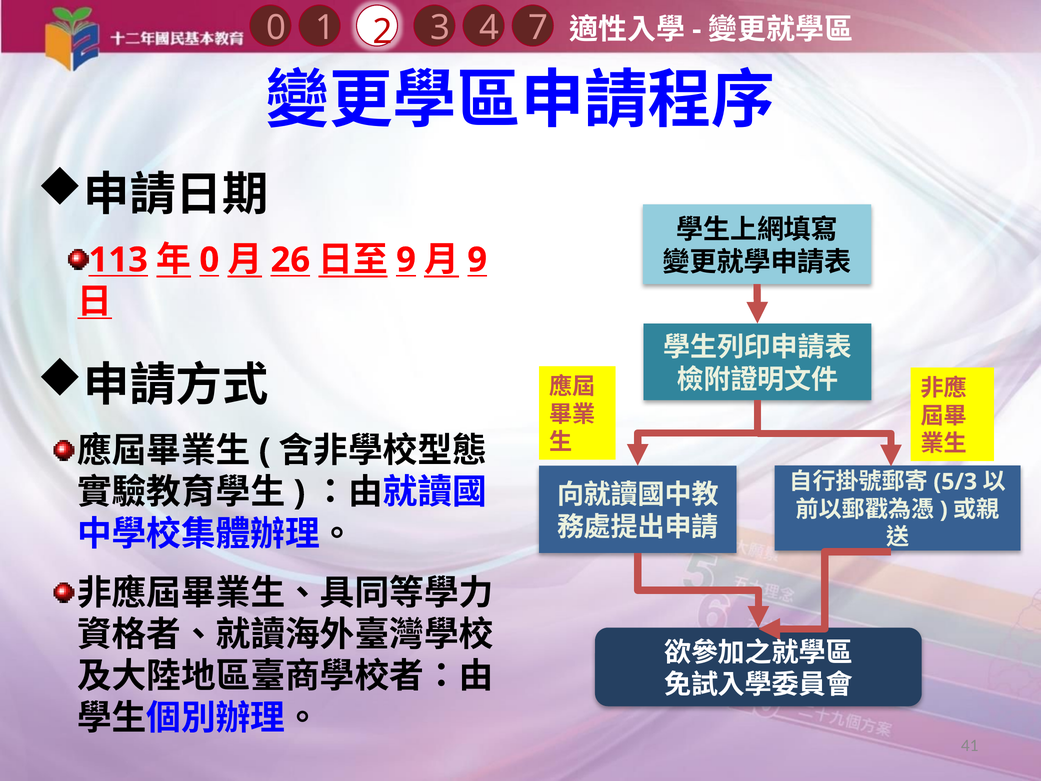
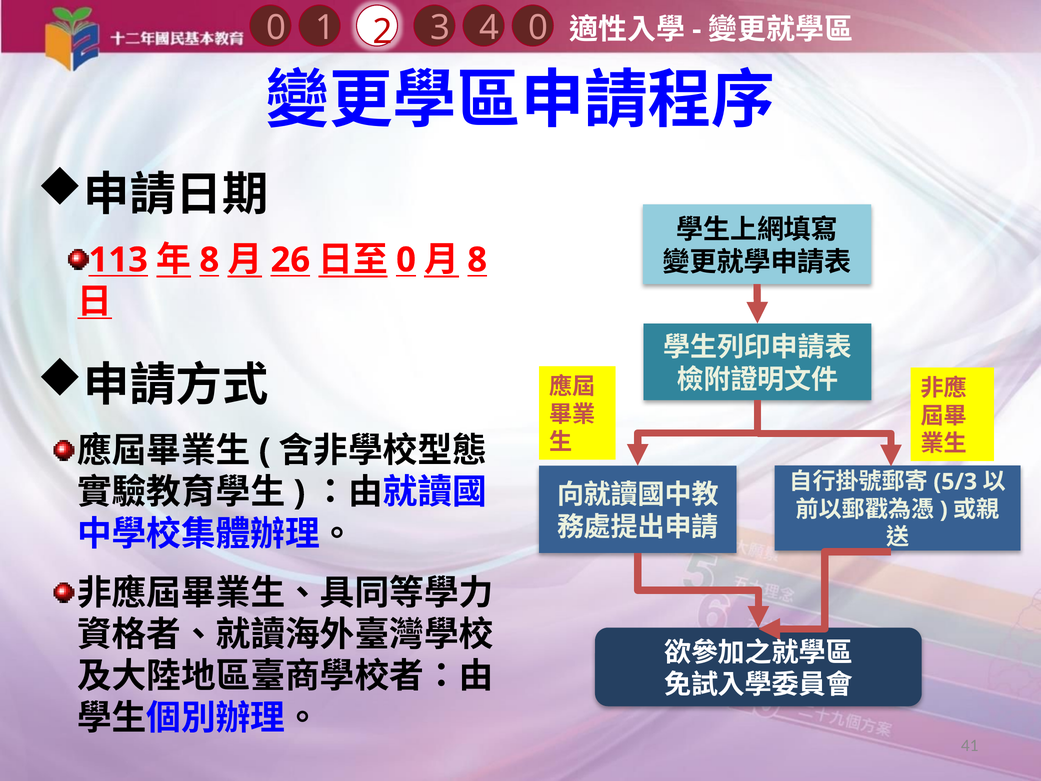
4 7: 7 -> 0 (538, 28)
0: 0 -> 8 (209, 260)
9: 9 -> 0 (406, 260)
9: 9 -> 8 (477, 260)
